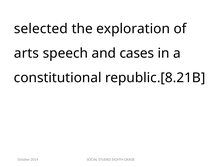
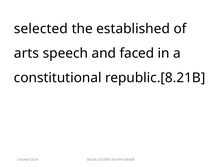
exploration: exploration -> established (133, 29)
cases: cases -> faced (137, 53)
